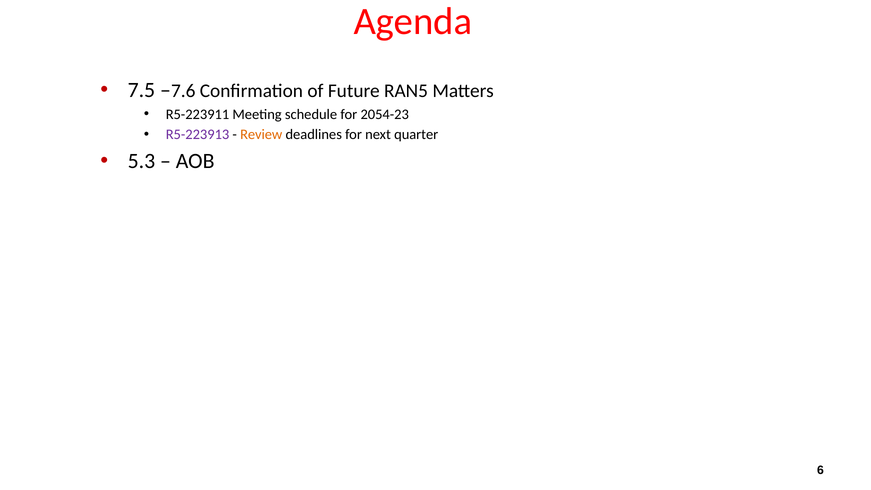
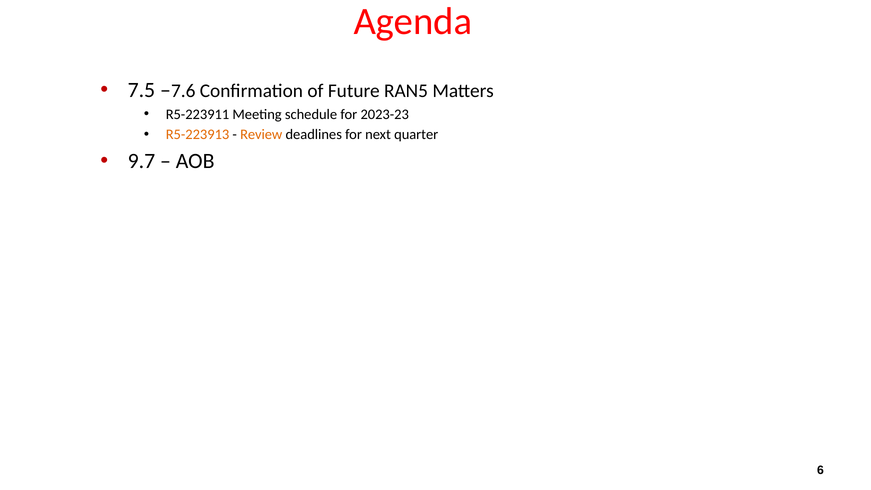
2054-23: 2054-23 -> 2023-23 (385, 114)
R5-223913 colour: purple -> orange (198, 135)
5.3: 5.3 -> 9.7 (141, 161)
